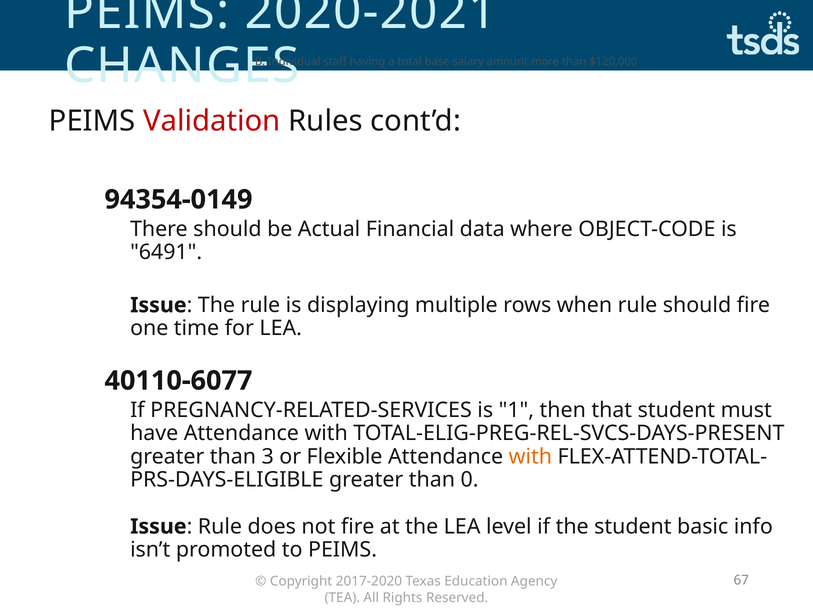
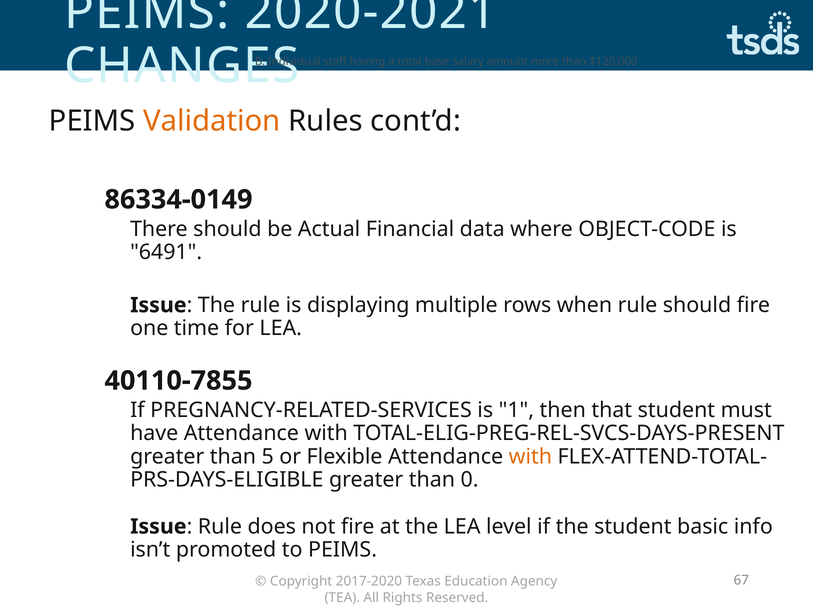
Validation colour: red -> orange (212, 121)
94354-0149: 94354-0149 -> 86334-0149 (178, 200)
40110-6077: 40110-6077 -> 40110-7855 (178, 381)
3: 3 -> 5 (268, 457)
